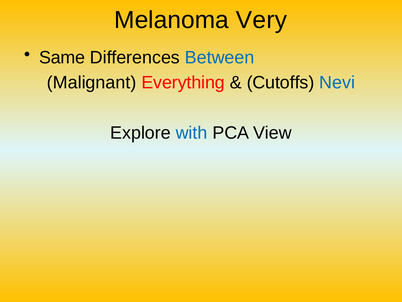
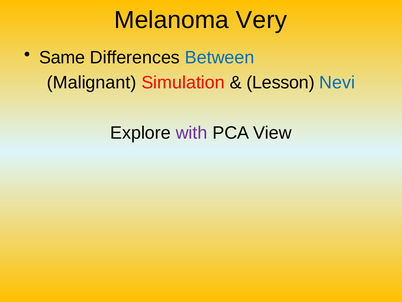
Everything: Everything -> Simulation (183, 83)
Cutoffs: Cutoffs -> Lesson (281, 83)
with colour: blue -> purple (192, 133)
